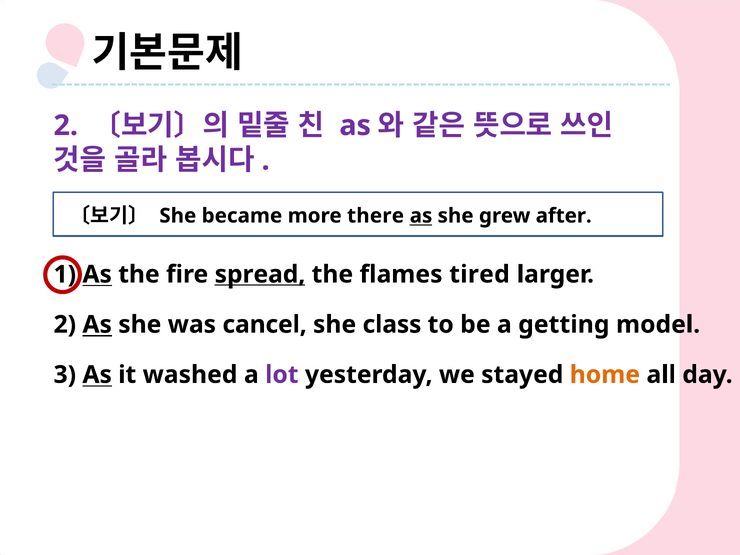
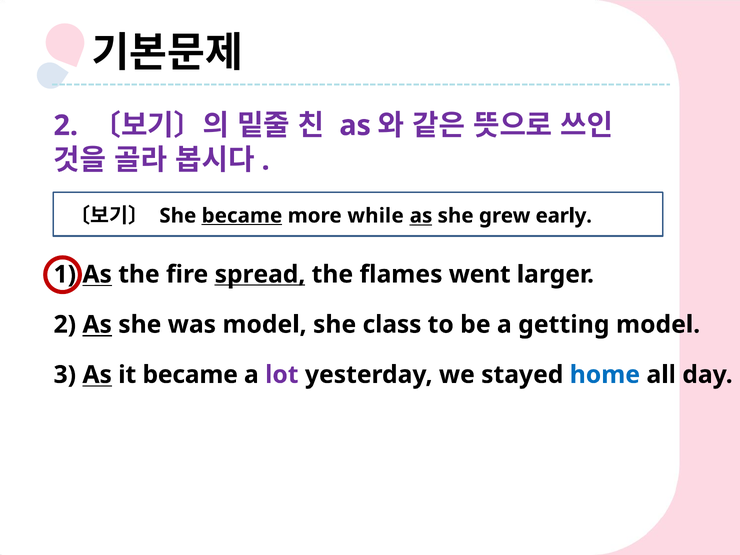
became underline: none -> present (242, 216)
there: there -> while (376, 216)
after: after -> early (564, 216)
tired: tired -> went (480, 274)
was cancel: cancel -> model (265, 325)
it washed: washed -> became (190, 375)
home colour: orange -> blue (605, 375)
